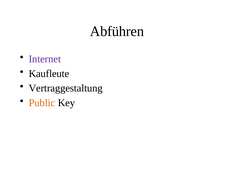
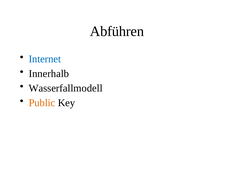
Internet colour: purple -> blue (45, 59)
Kaufleute: Kaufleute -> Innerhalb (49, 73)
Vertraggestaltung: Vertraggestaltung -> Wasserfallmodell (66, 88)
